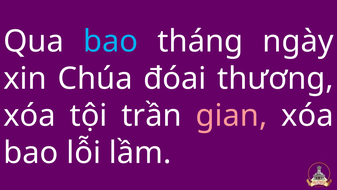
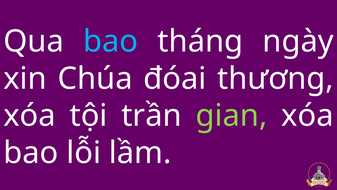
gian colour: pink -> light green (231, 115)
